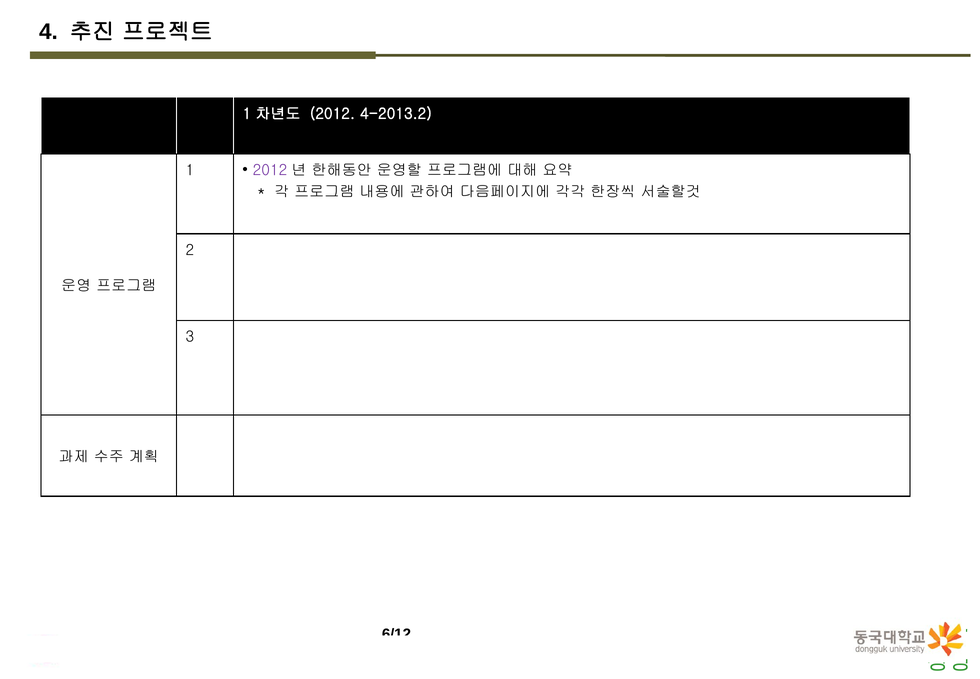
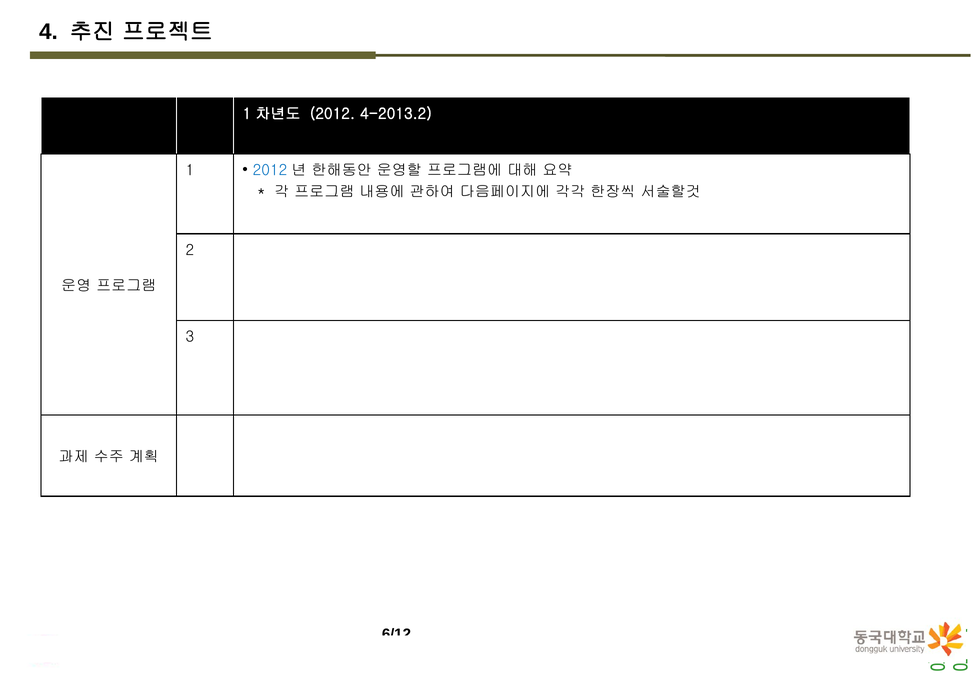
2012 colour: purple -> blue (270, 170)
